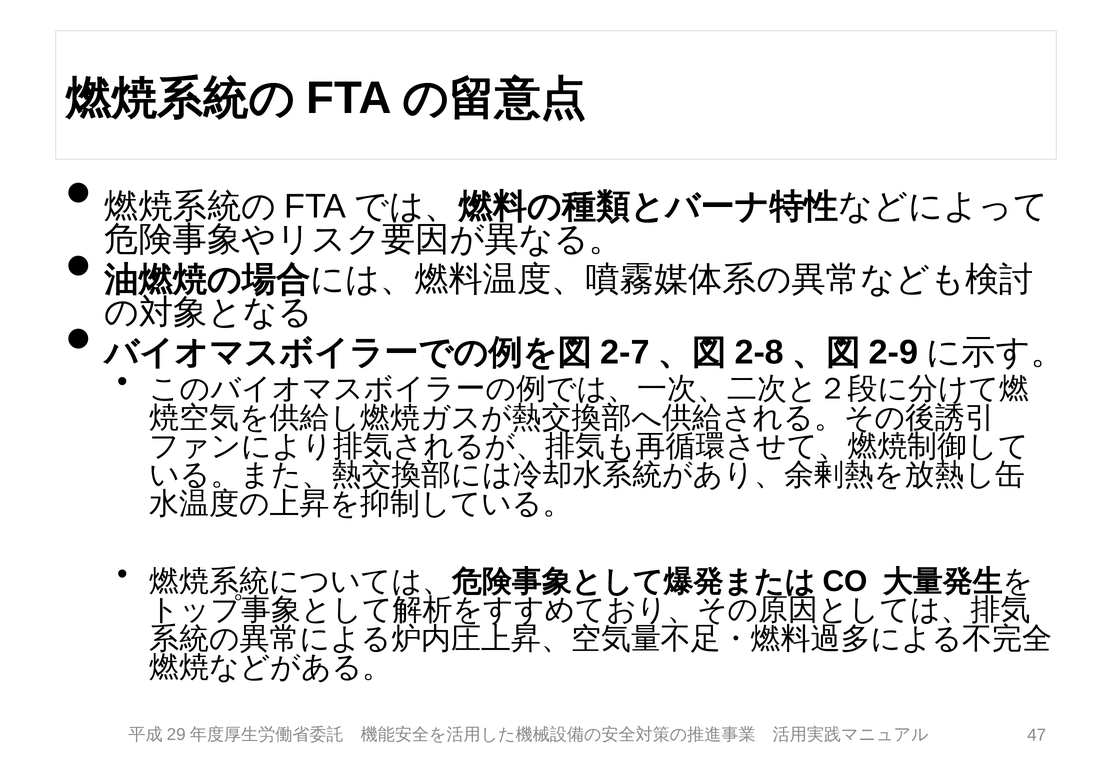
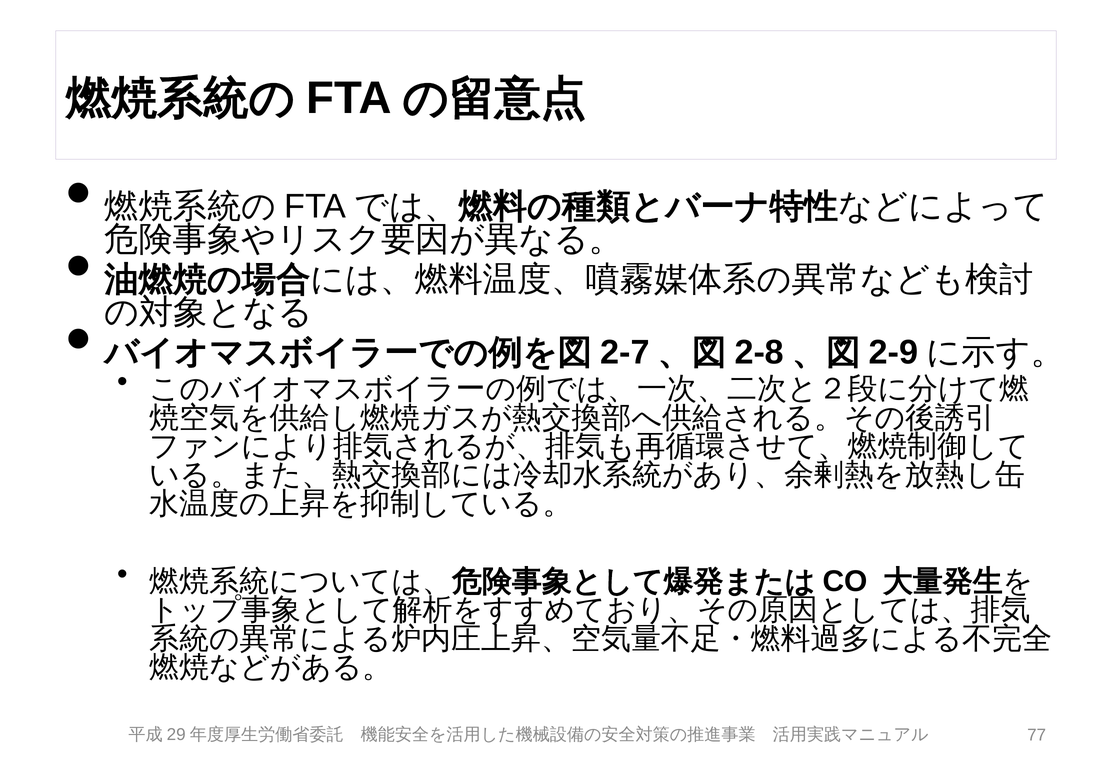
47: 47 -> 77 (1037, 735)
